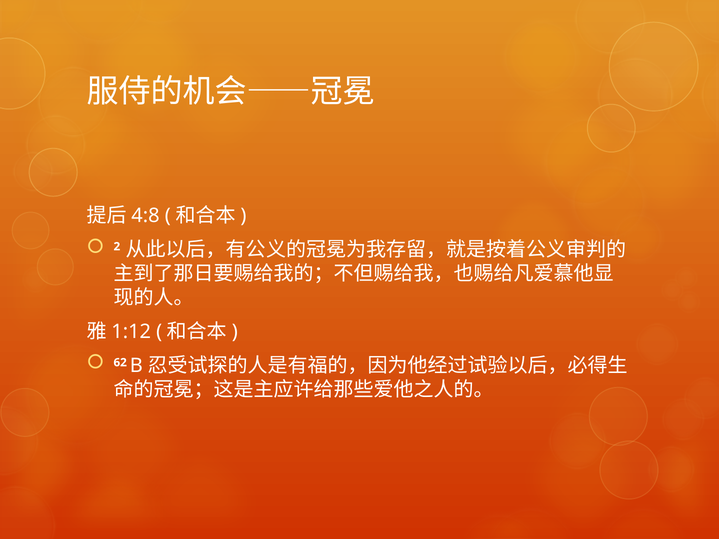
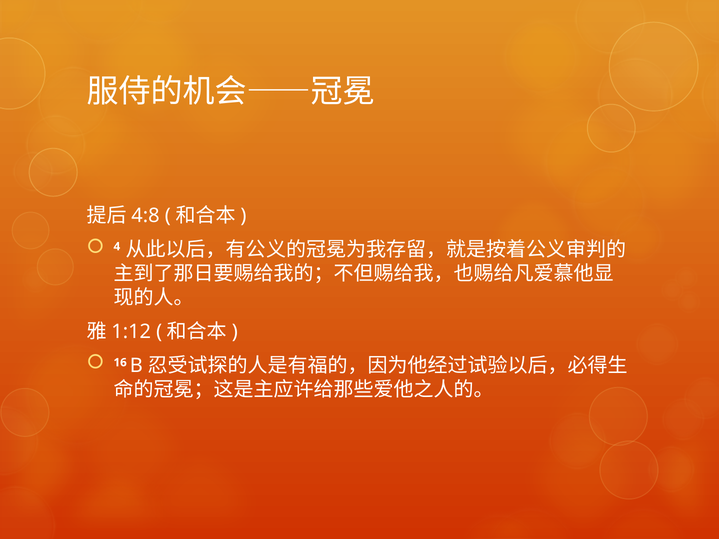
2: 2 -> 4 (117, 247)
62: 62 -> 16 (120, 363)
